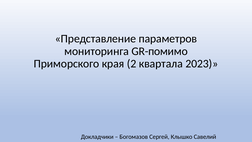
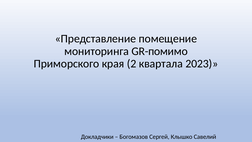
параметров: параметров -> помещение (168, 39)
